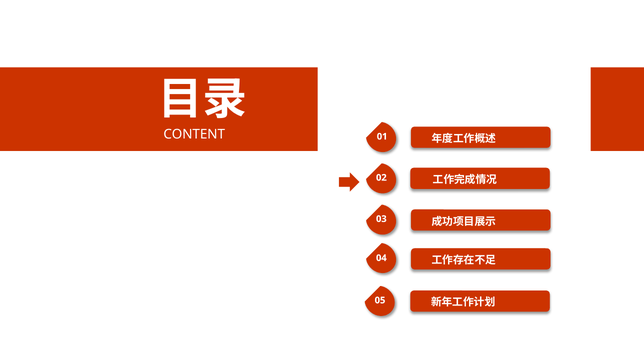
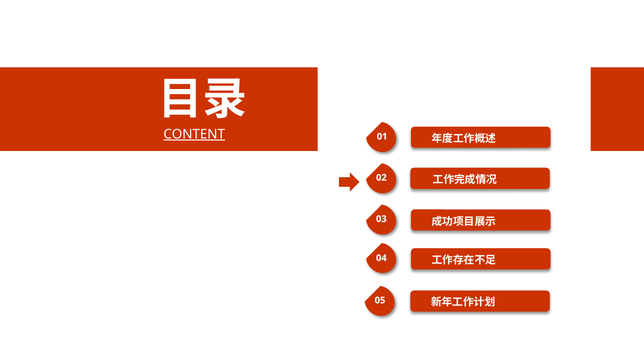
CONTENT underline: none -> present (194, 134)
